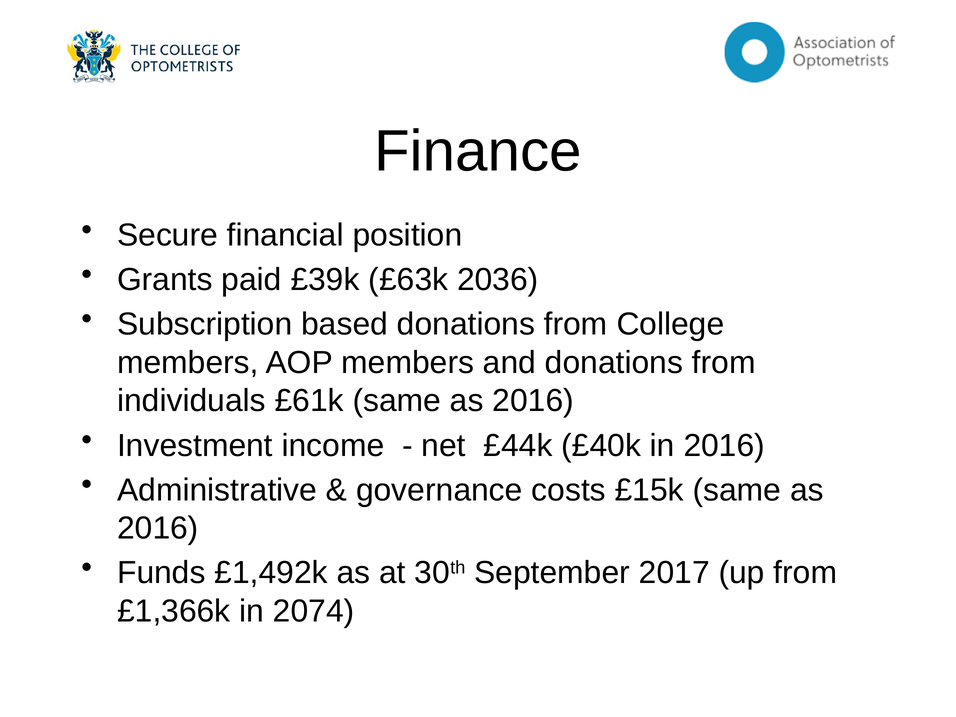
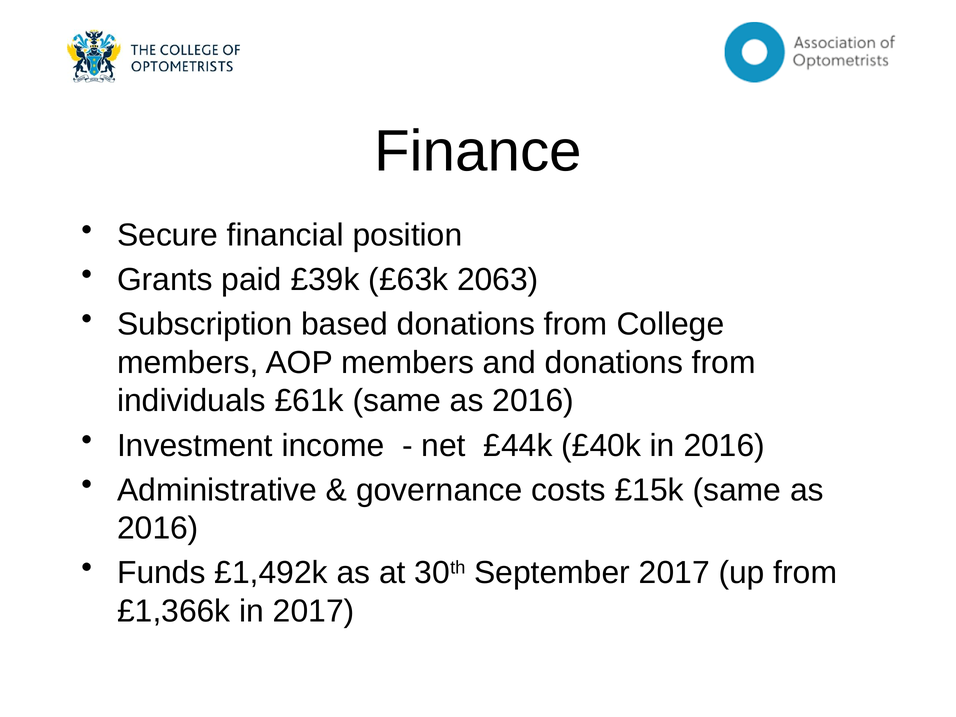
2036: 2036 -> 2063 (498, 280)
in 2074: 2074 -> 2017 (314, 611)
